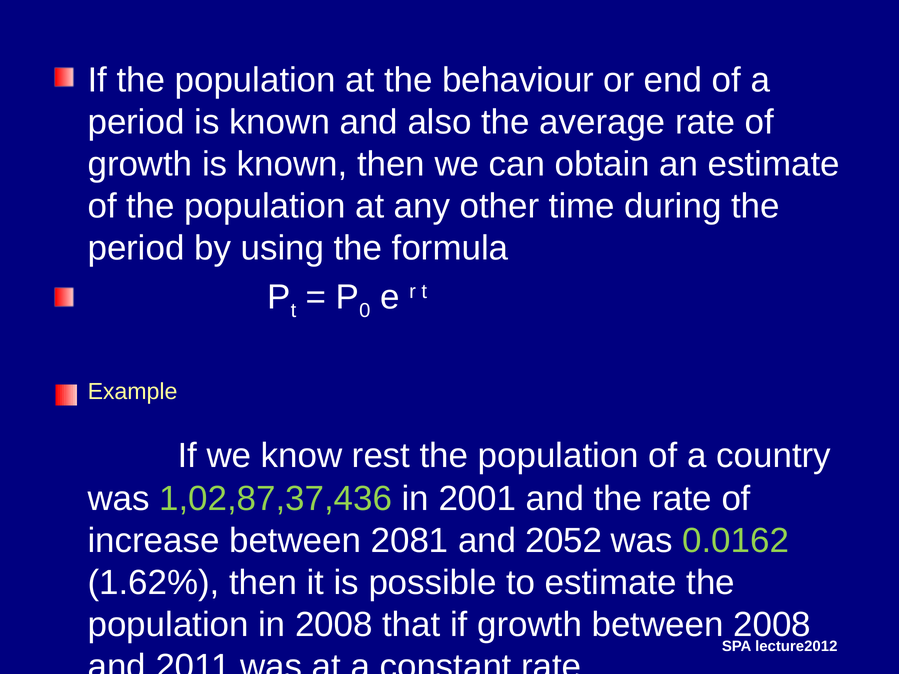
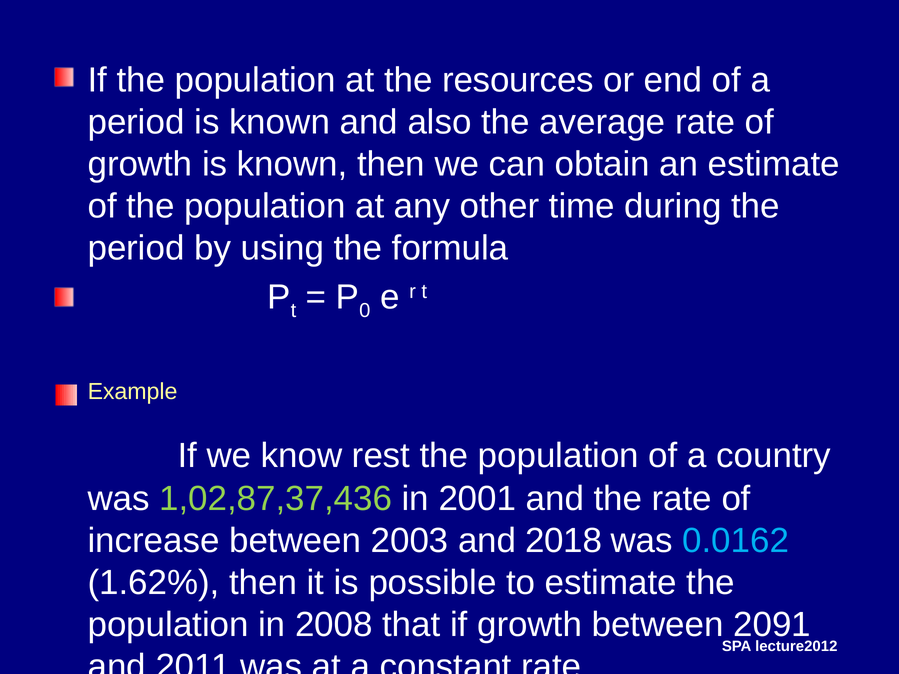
behaviour: behaviour -> resources (518, 80)
2081: 2081 -> 2003 (410, 541)
2052: 2052 -> 2018 (564, 541)
0.0162 colour: light green -> light blue (736, 541)
between 2008: 2008 -> 2091 (772, 625)
